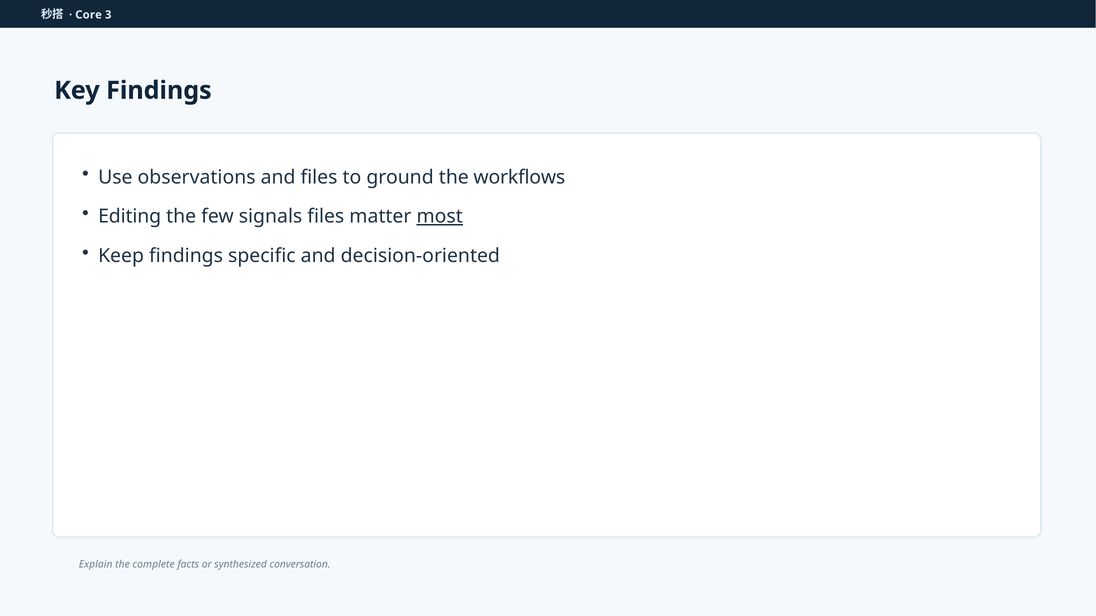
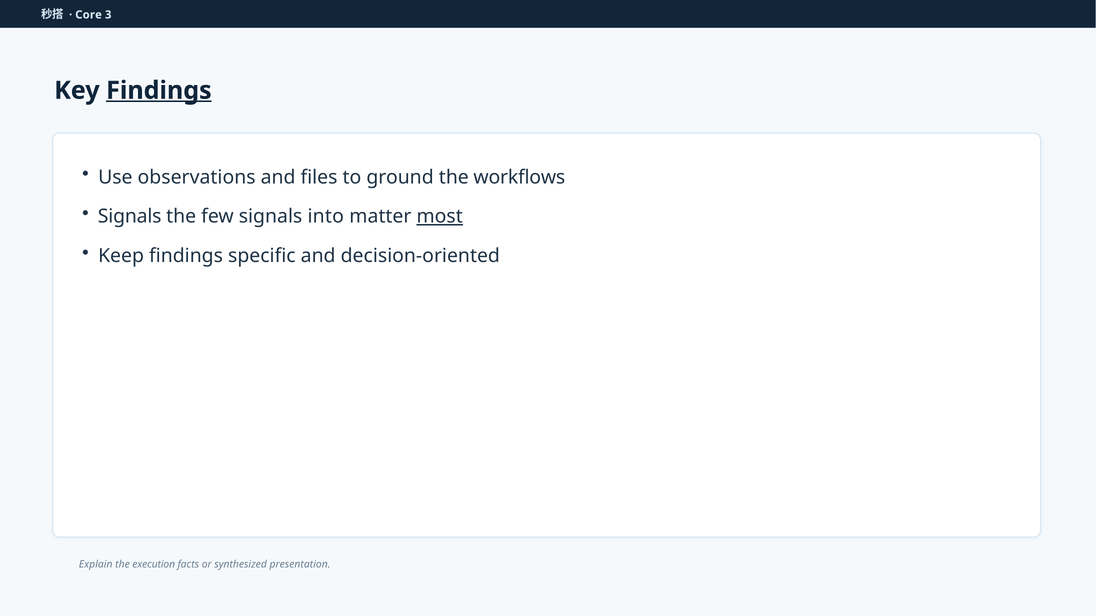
Findings underline: none -> present (159, 91)
Editing: Editing -> Signals (130, 217)
signals files: files -> into (326, 217)
complete: complete -> execution (154, 565)
conversation: conversation -> presentation (300, 565)
